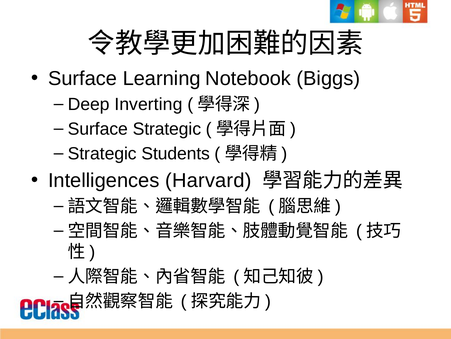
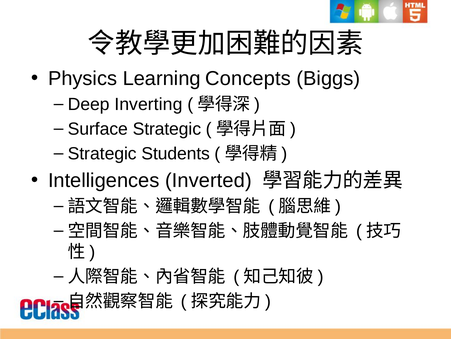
Surface: Surface -> Physics (83, 78)
Notebook: Notebook -> Concepts (248, 78)
Harvard: Harvard -> Inverted (208, 180)
